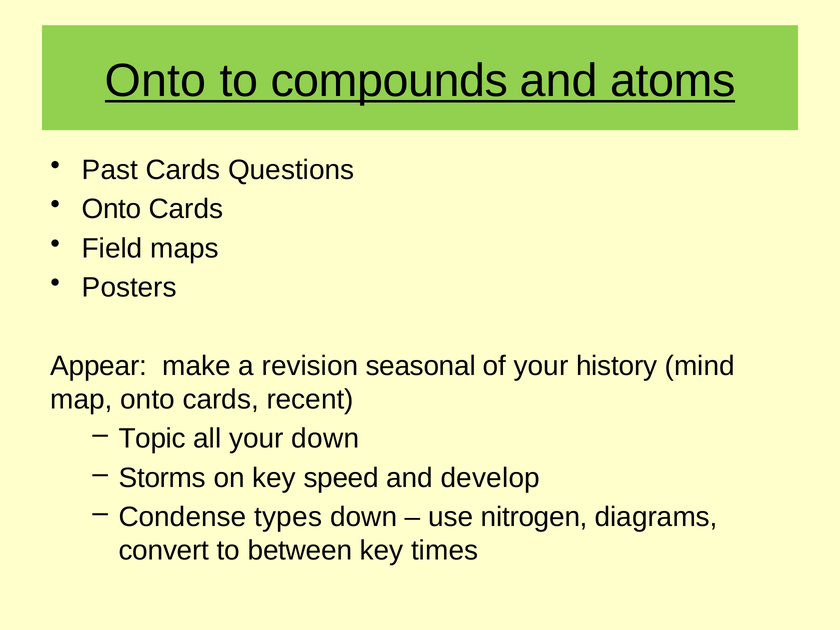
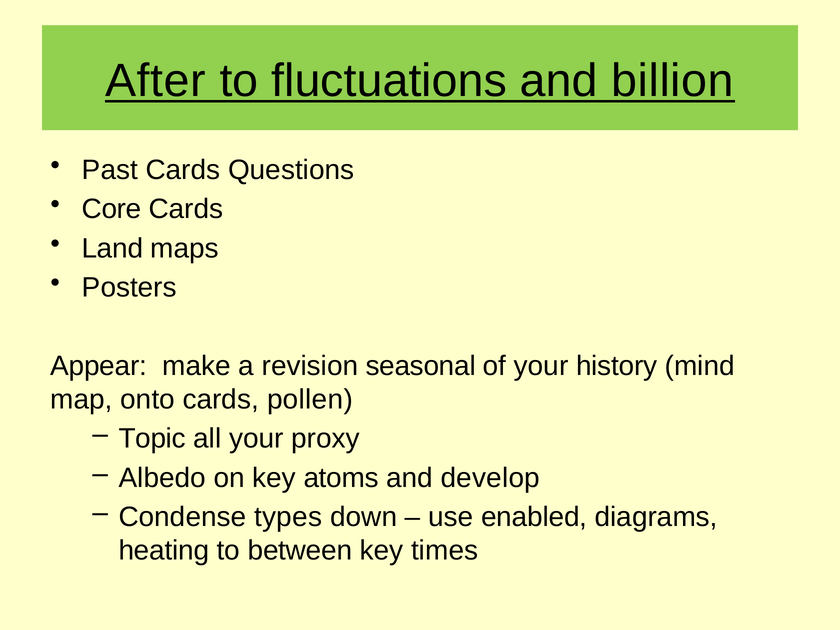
Onto: Onto -> After (155, 81)
compounds: compounds -> fluctuations (389, 81)
atoms: atoms -> billion (673, 81)
Onto: Onto -> Core (112, 209)
Field: Field -> Land (112, 248)
recent: recent -> pollen (310, 400)
your down: down -> proxy (326, 439)
Storms: Storms -> Albedo (162, 478)
speed: speed -> atoms (341, 478)
nitrogen: nitrogen -> enabled (534, 517)
convert: convert -> heating (164, 551)
